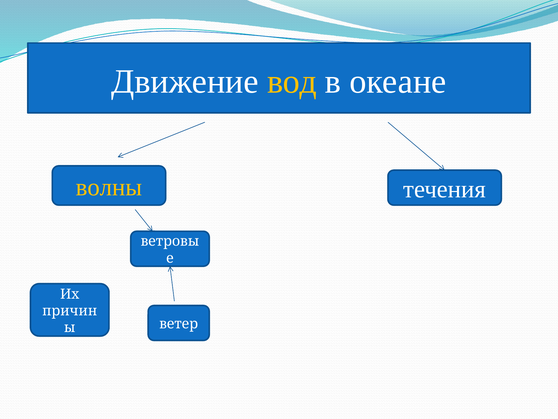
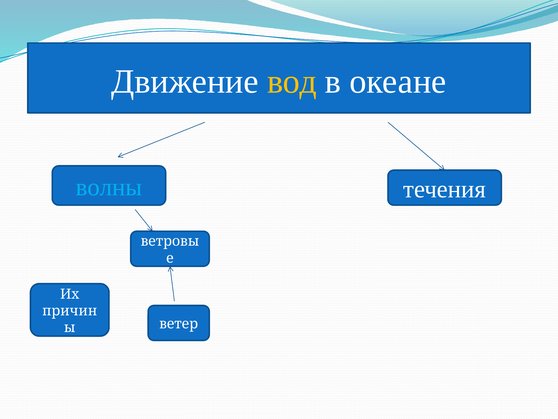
волны colour: yellow -> light blue (109, 187)
